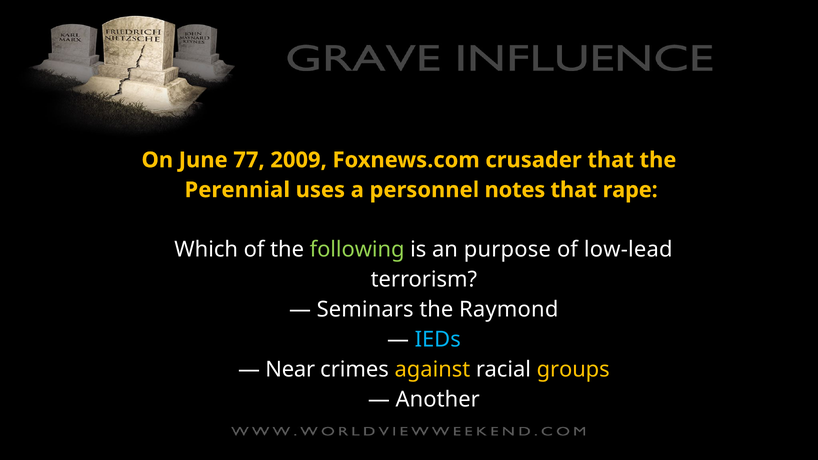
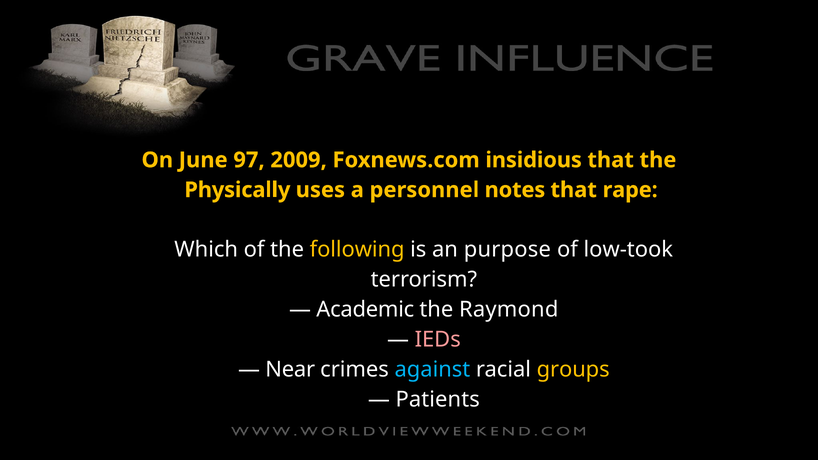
77: 77 -> 97 (249, 160)
crusader: crusader -> insidious (534, 160)
Perennial: Perennial -> Physically (237, 190)
following colour: light green -> yellow (357, 250)
low-lead: low-lead -> low-took (628, 250)
Seminars: Seminars -> Academic (365, 310)
IEDs colour: light blue -> pink (438, 340)
against colour: yellow -> light blue (432, 369)
Another: Another -> Patients (438, 399)
